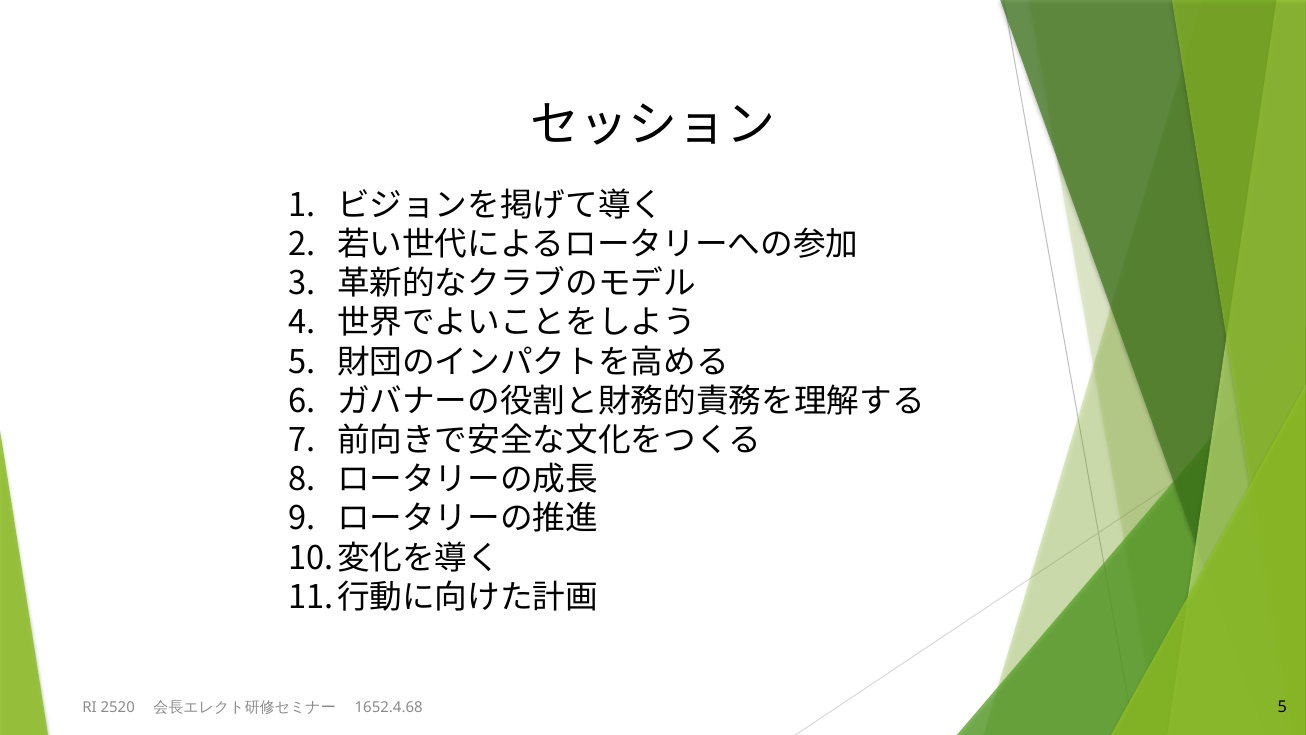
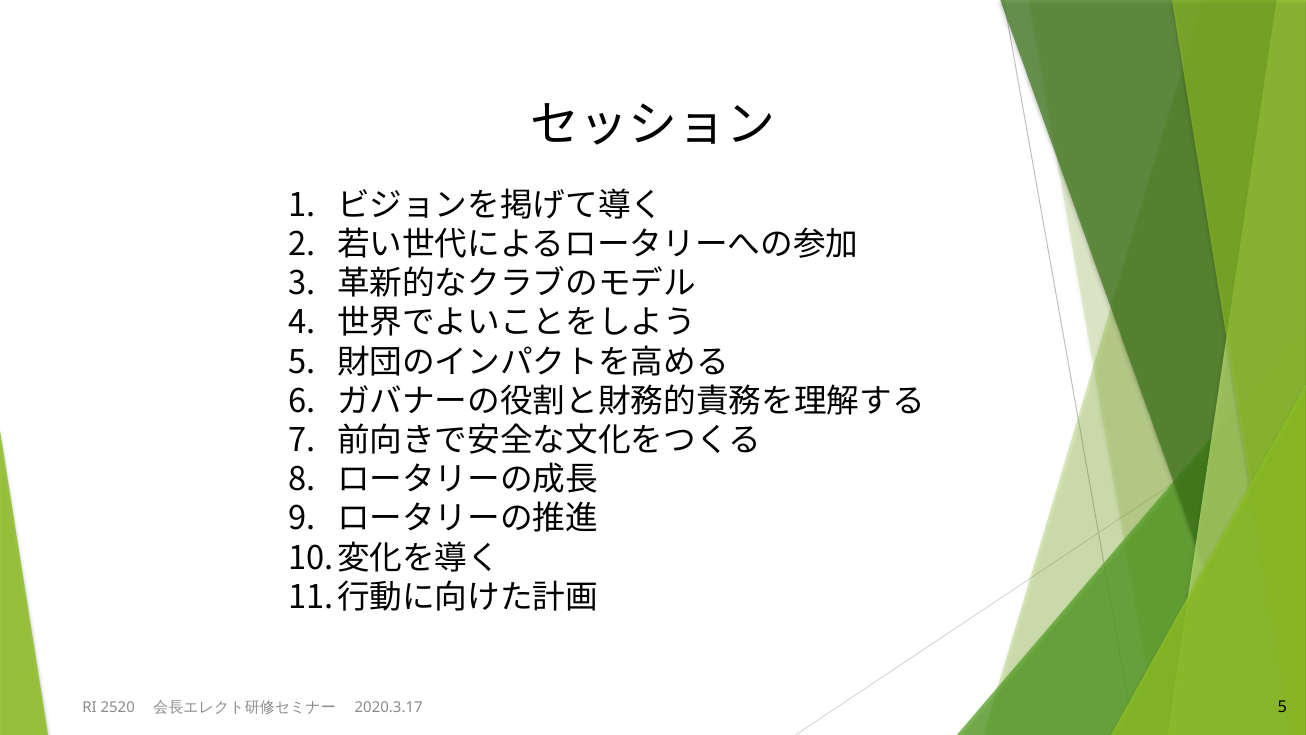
1652.4.68: 1652.4.68 -> 2020.3.17 (389, 708)
